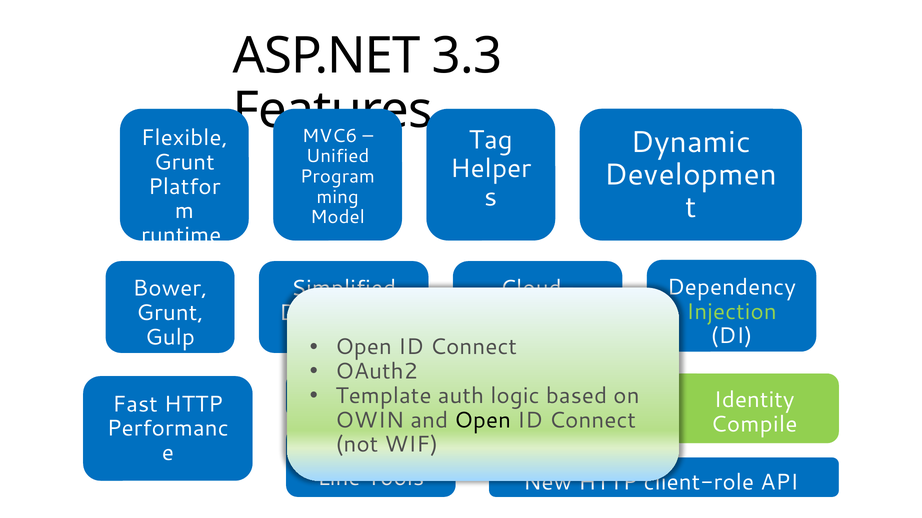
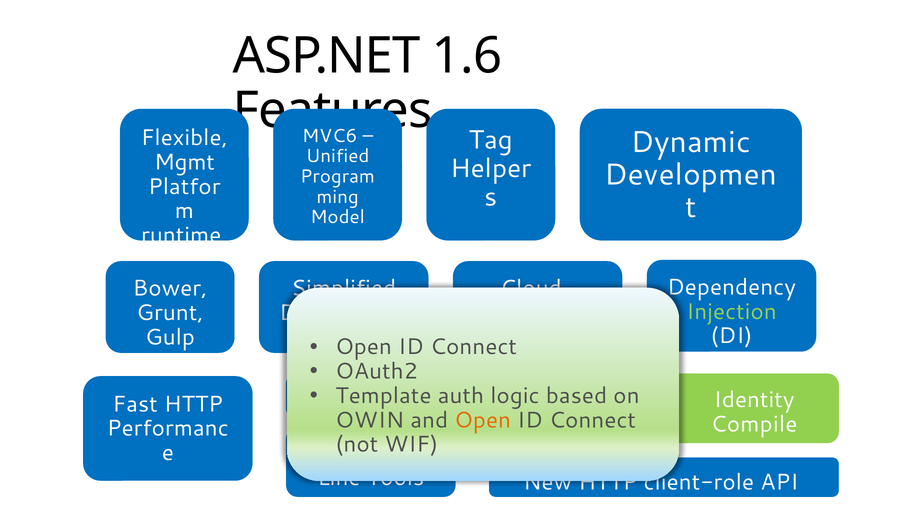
3.3: 3.3 -> 1.6 (467, 56)
Grunt: Grunt -> Mgmt (184, 162)
Open colour: black -> orange (483, 421)
